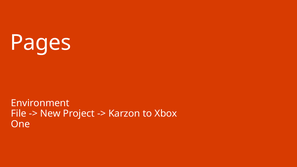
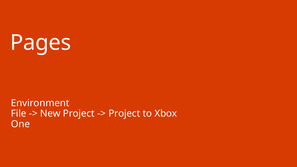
Karzon: Karzon -> Project (124, 114)
